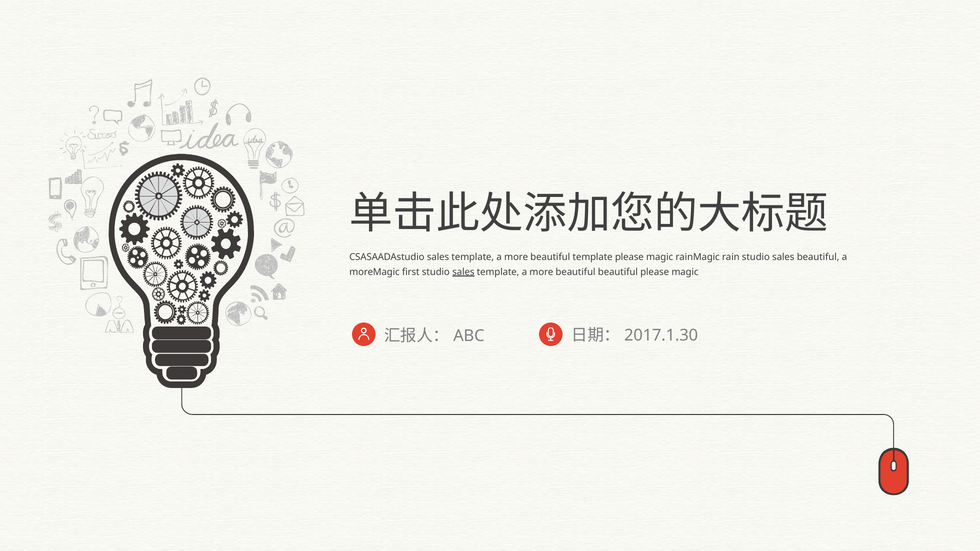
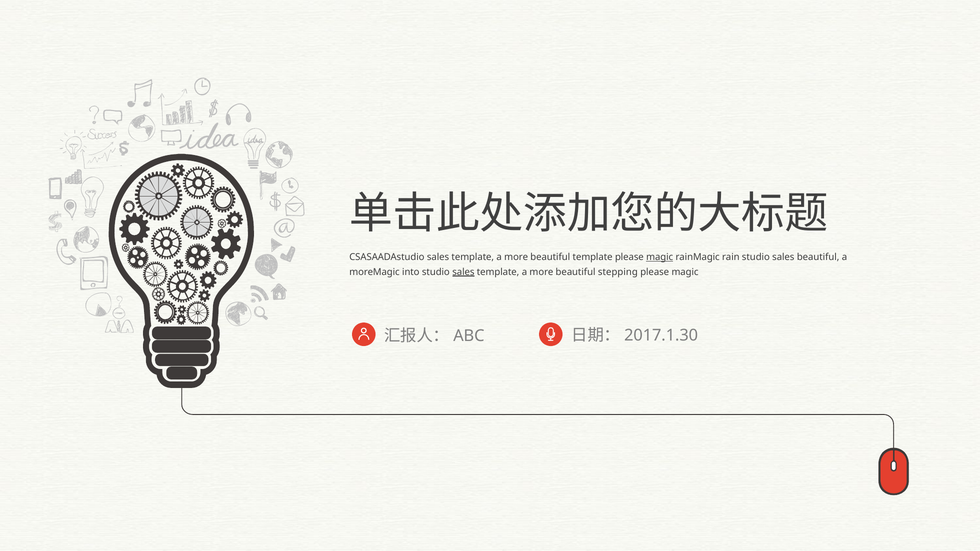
magic underline: none -> present (660, 257)
first: first -> into (411, 272)
beautiful beautiful: beautiful -> stepping (618, 272)
